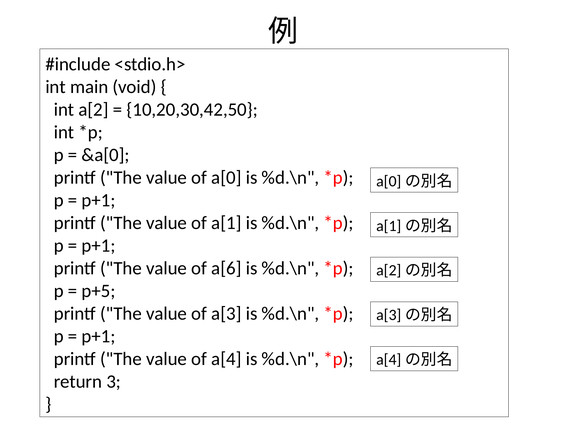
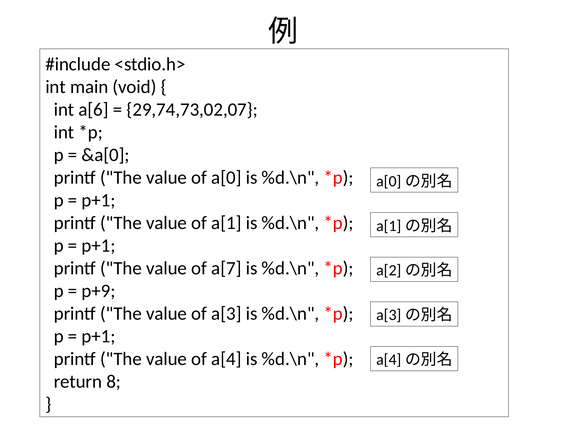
a[2: a[2 -> a[6 (94, 109)
10,20,30,42,50: 10,20,30,42,50 -> 29,74,73,02,07 (192, 109)
a[6: a[6 -> a[7 (226, 268)
p+5: p+5 -> p+9 (99, 290)
3: 3 -> 8 (114, 381)
